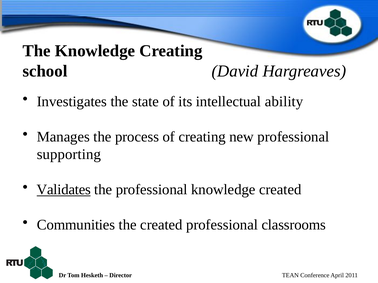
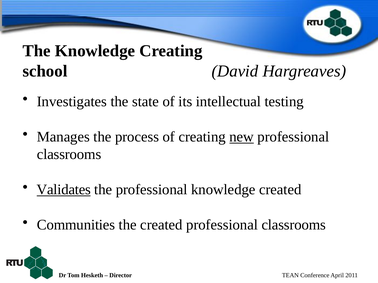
ability: ability -> testing (284, 102)
new underline: none -> present (242, 137)
supporting: supporting -> classrooms (69, 155)
